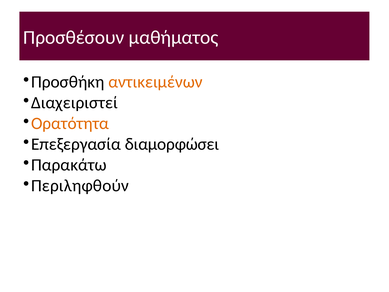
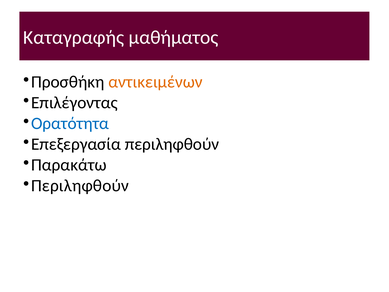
Προσθέσουν: Προσθέσουν -> Καταγραφής (74, 37)
Διαχειριστεί: Διαχειριστεί -> Επιλέγοντας (74, 102)
Ορατότητα colour: orange -> blue (70, 123)
Επεξεργασία διαμορφώσει: διαμορφώσει -> περιληφθούν (172, 144)
